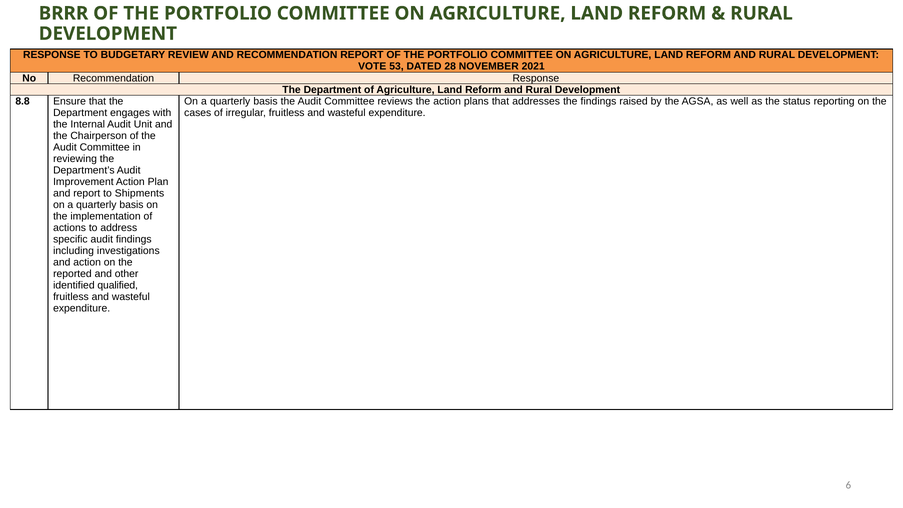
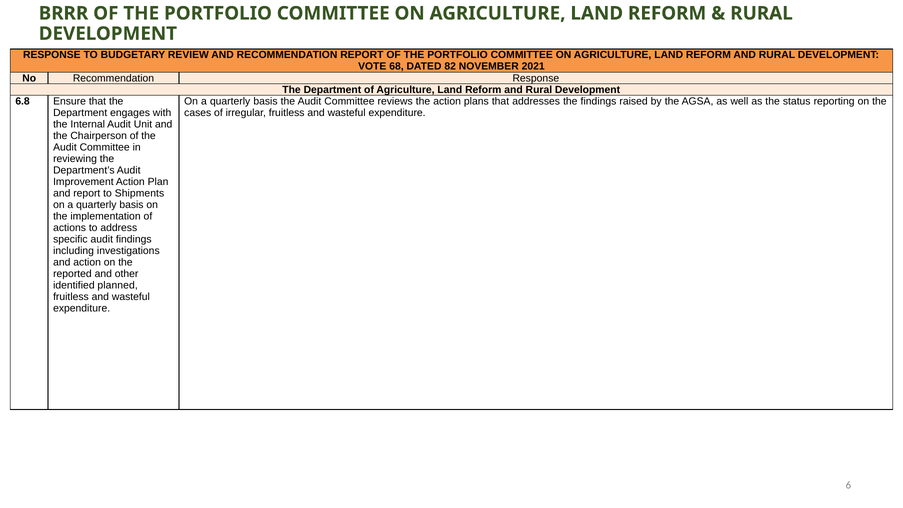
53: 53 -> 68 (396, 67)
28: 28 -> 82 (450, 67)
8.8: 8.8 -> 6.8 (23, 101)
qualified: qualified -> planned (118, 285)
